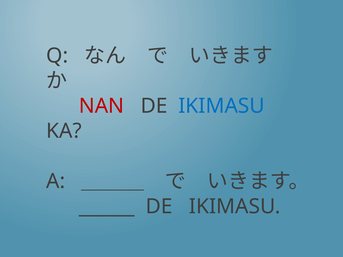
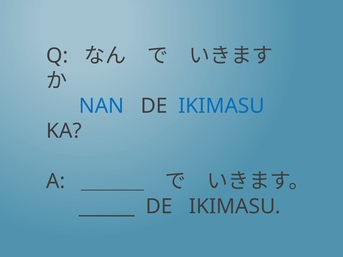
NAN colour: red -> blue (102, 106)
